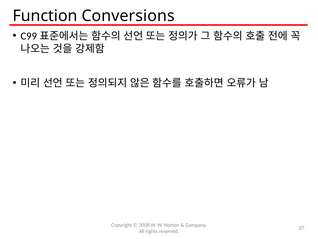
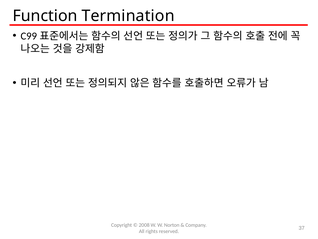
Conversions: Conversions -> Termination (128, 16)
